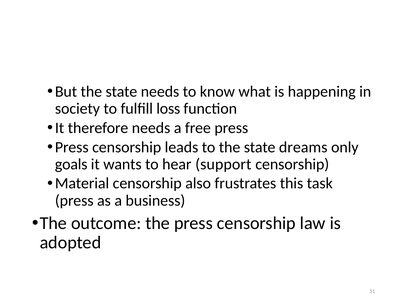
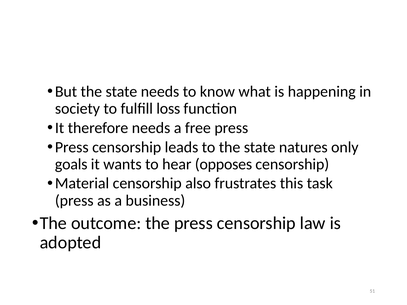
dreams: dreams -> natures (303, 147)
support: support -> opposes (224, 164)
